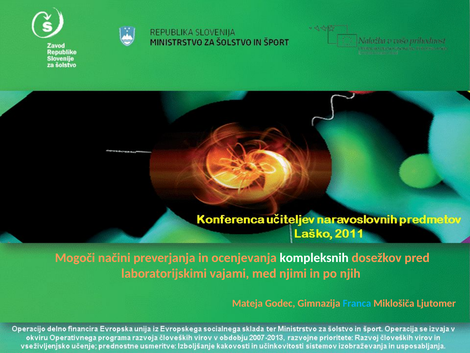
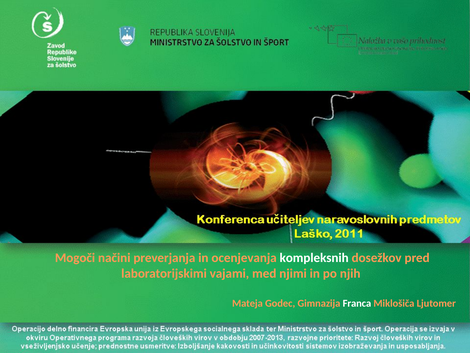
Franca colour: light blue -> white (357, 303)
